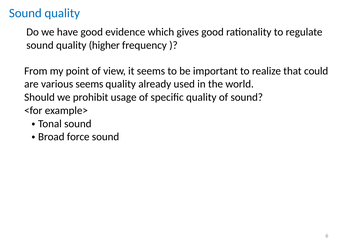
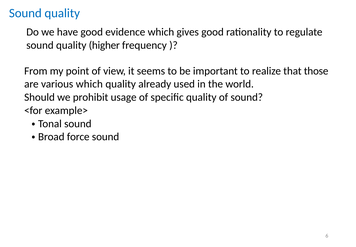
could: could -> those (316, 71)
various seems: seems -> which (89, 84)
